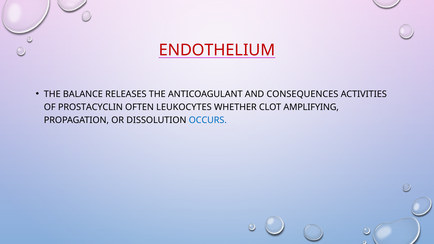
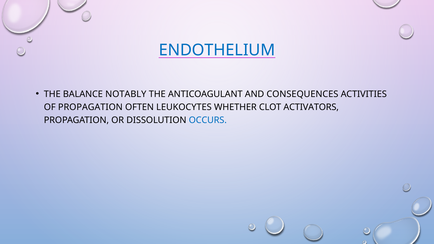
ENDOTHELIUM colour: red -> blue (217, 50)
RELEASES: RELEASES -> NOTABLY (126, 94)
OF PROSTACYCLIN: PROSTACYCLIN -> PROPAGATION (90, 107)
AMPLIFYING: AMPLIFYING -> ACTIVATORS (311, 107)
